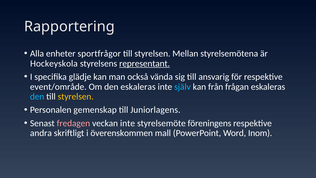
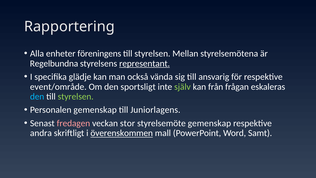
sportfrågor: sportfrågor -> föreningens (99, 53)
Hockeyskola: Hockeyskola -> Regelbundna (54, 63)
den eskaleras: eskaleras -> sportsligt (138, 87)
själv colour: light blue -> light green (182, 87)
styrelsen colour: yellow -> light green (76, 97)
veckan inte: inte -> stor (128, 123)
styrelsemöte föreningens: föreningens -> gemenskap (209, 123)
överenskommen underline: none -> present (122, 133)
Inom: Inom -> Samt (260, 133)
